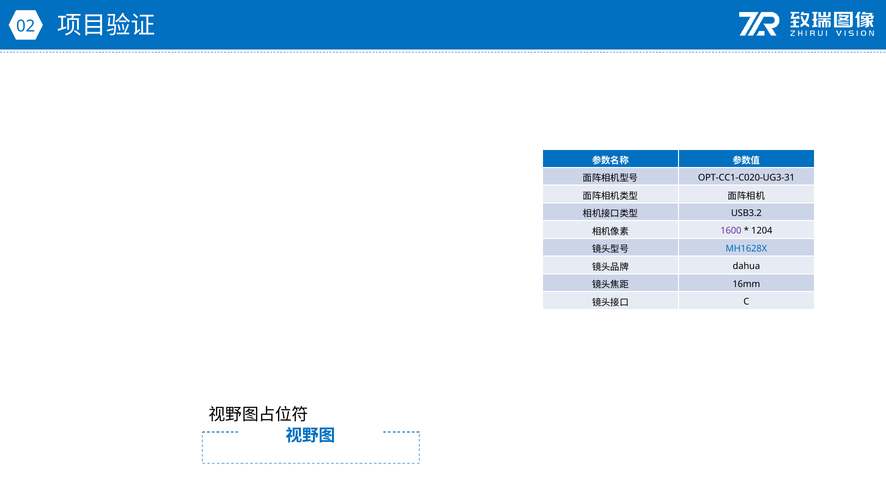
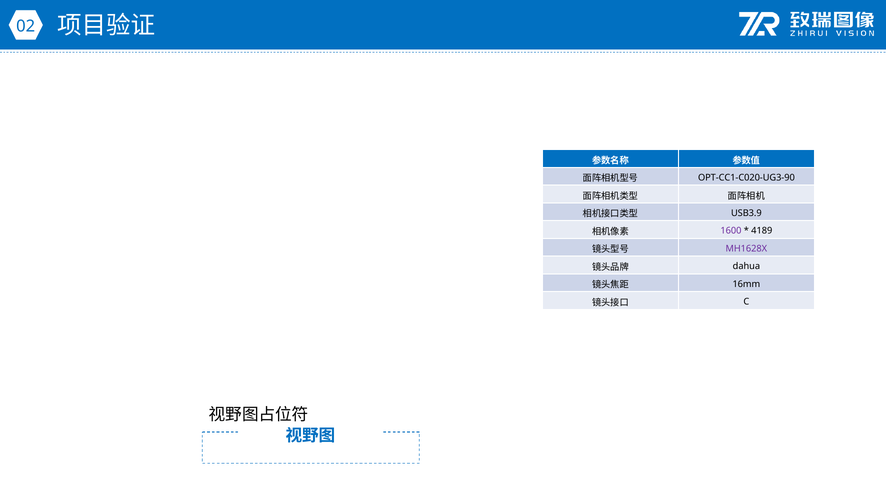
OPT-CC1-C020-UG3-31: OPT-CC1-C020-UG3-31 -> OPT-CC1-C020-UG3-90 (746, 178)
USB3.2: USB3.2 -> USB3.9 (746, 213)
1204: 1204 -> 4189 (762, 231)
MH1628X colour: blue -> purple (746, 249)
